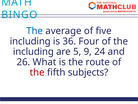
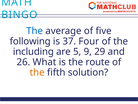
including: including -> following (30, 41)
36: 36 -> 37 (69, 41)
24: 24 -> 29 (100, 51)
the colour: red -> orange (37, 72)
subjects: subjects -> solution (88, 72)
